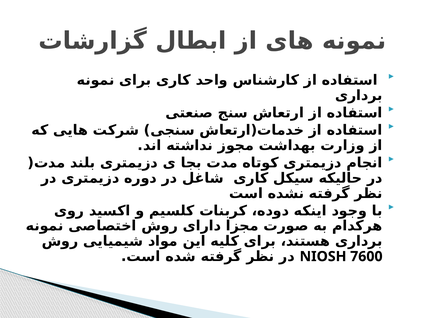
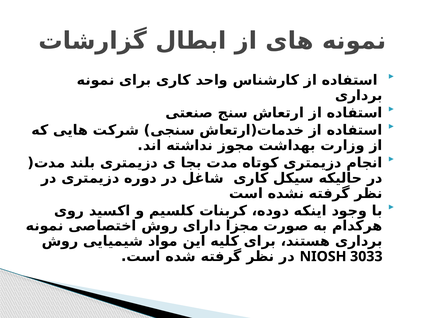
7600: 7600 -> 3033 (366, 257)
